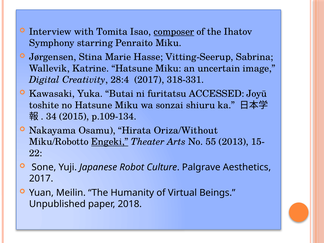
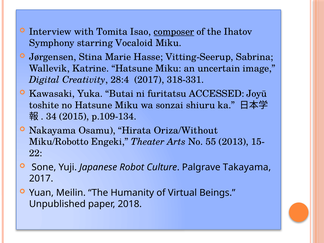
Penraito: Penraito -> Vocaloid (134, 43)
Engeki underline: present -> none (110, 142)
Aesthetics: Aesthetics -> Takayama (247, 167)
